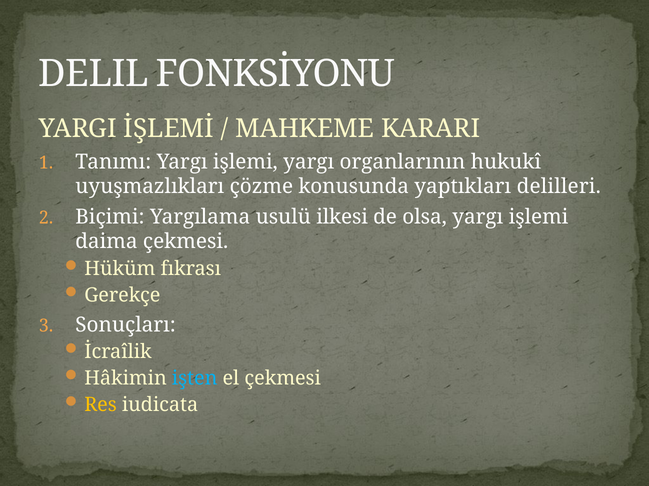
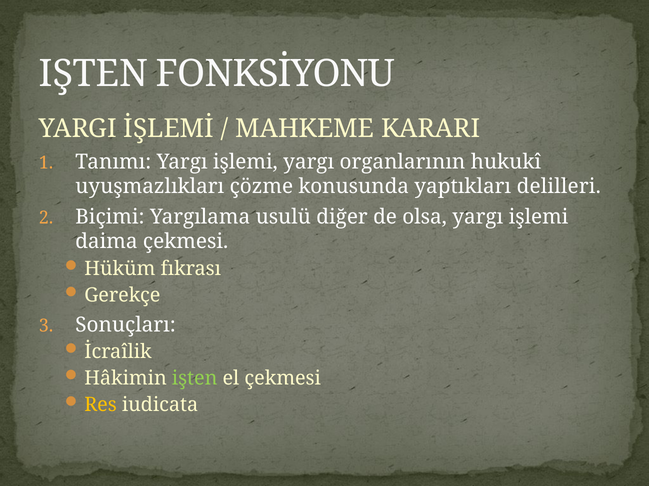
DELIL: DELIL -> IŞTEN (93, 74)
ilkesi: ilkesi -> diğer (342, 217)
işten colour: light blue -> light green (195, 379)
